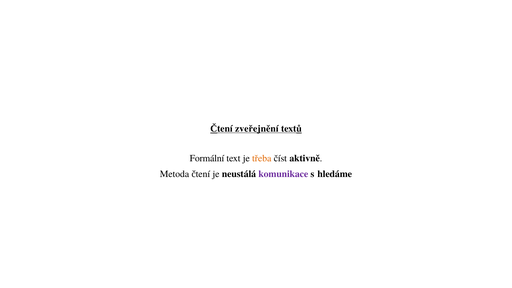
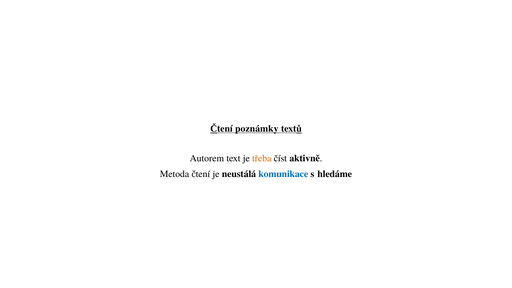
zveřejnění: zveřejnění -> poznámky (257, 129)
Formální: Formální -> Autorem (207, 158)
komunikace colour: purple -> blue (283, 174)
